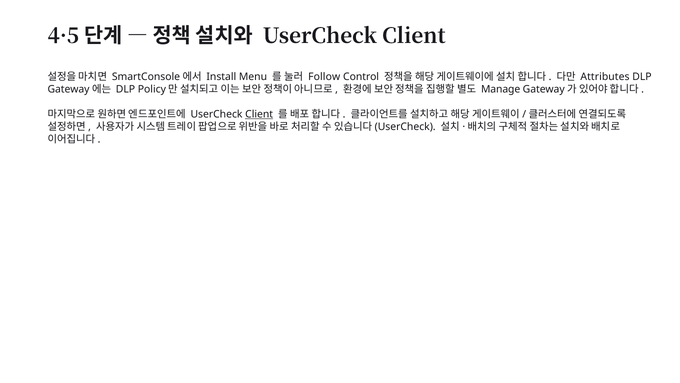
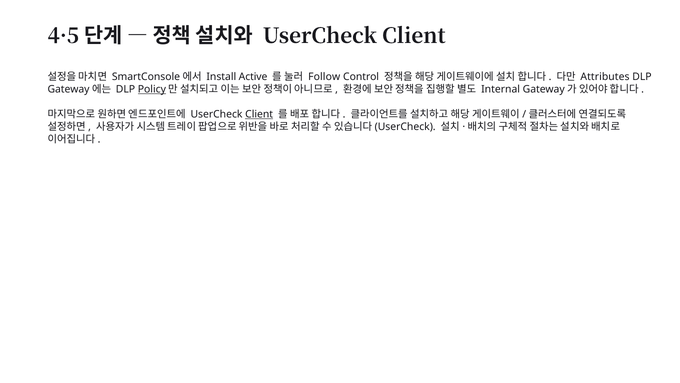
Menu: Menu -> Active (253, 77)
Policy underline: none -> present (152, 89)
Manage: Manage -> Internal (501, 89)
